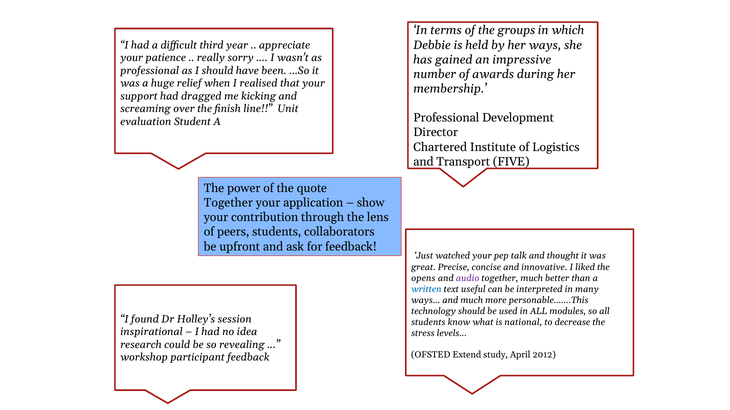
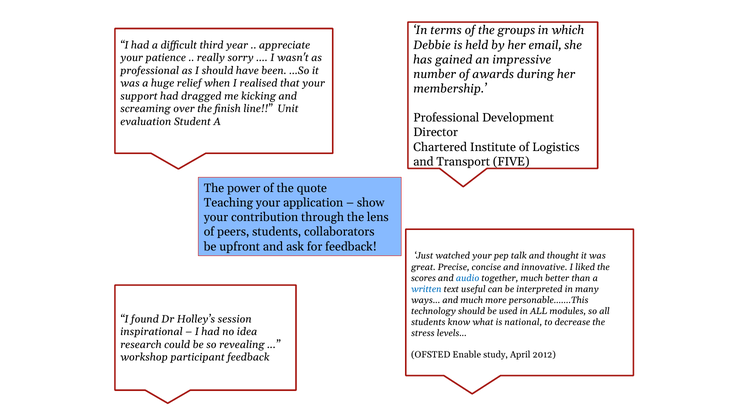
her ways: ways -> email (545, 45)
Together: Together -> Teaching (228, 203)
opens: opens -> scores (423, 279)
audio colour: purple -> blue (468, 279)
Extend: Extend -> Enable (467, 355)
